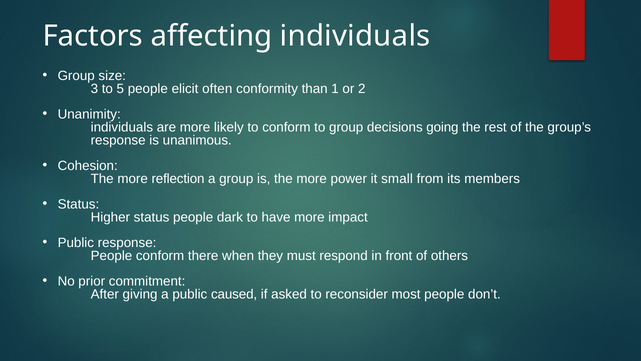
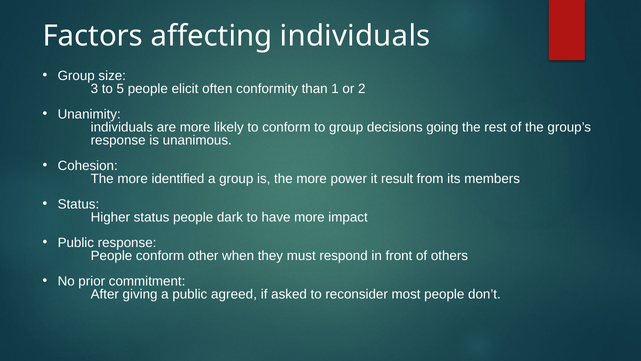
reflection: reflection -> identified (178, 178)
small: small -> result (397, 178)
there: there -> other (203, 255)
caused: caused -> agreed (234, 294)
